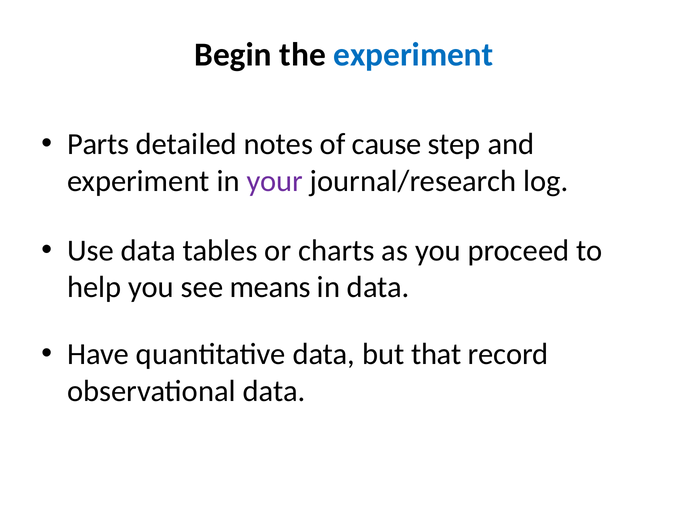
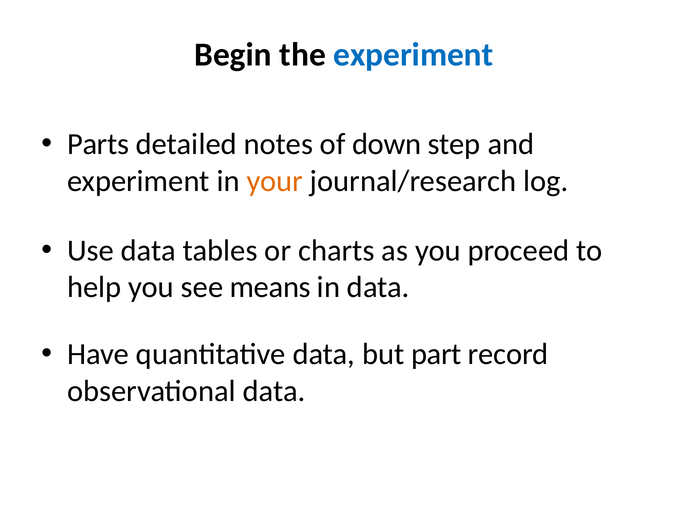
cause: cause -> down (387, 144)
your colour: purple -> orange (275, 181)
that: that -> part (436, 354)
